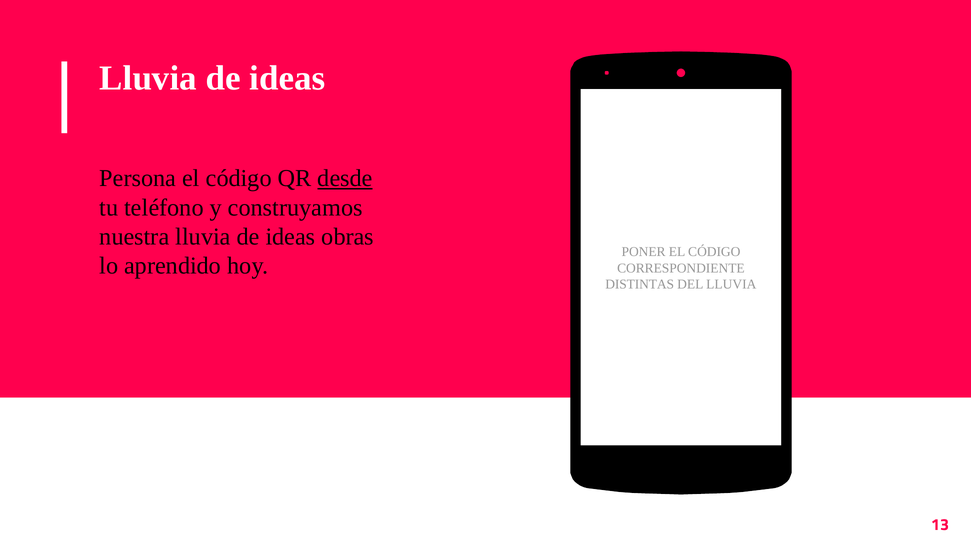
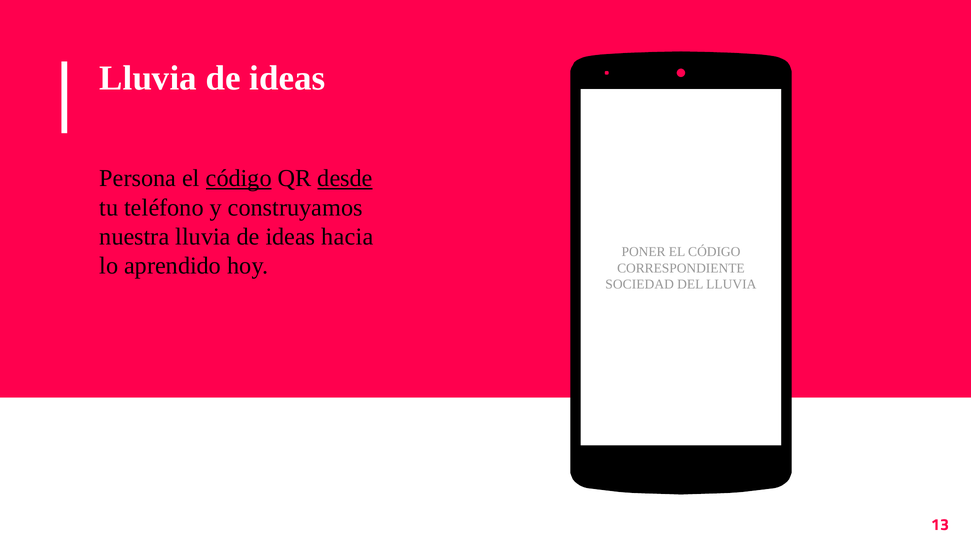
código underline: none -> present (239, 179)
obras: obras -> hacia (348, 237)
DISTINTAS: DISTINTAS -> SOCIEDAD (640, 284)
